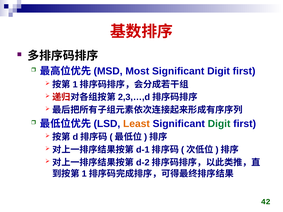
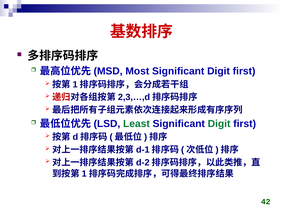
Least colour: orange -> green (136, 124)
